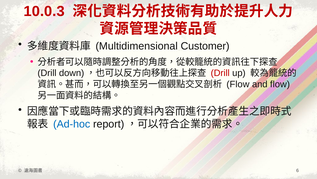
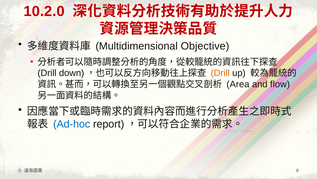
10.0.3: 10.0.3 -> 10.2.0 (44, 11)
Customer: Customer -> Objective (205, 46)
Drill colour: red -> orange (220, 73)
Flow: Flow -> Area (238, 84)
